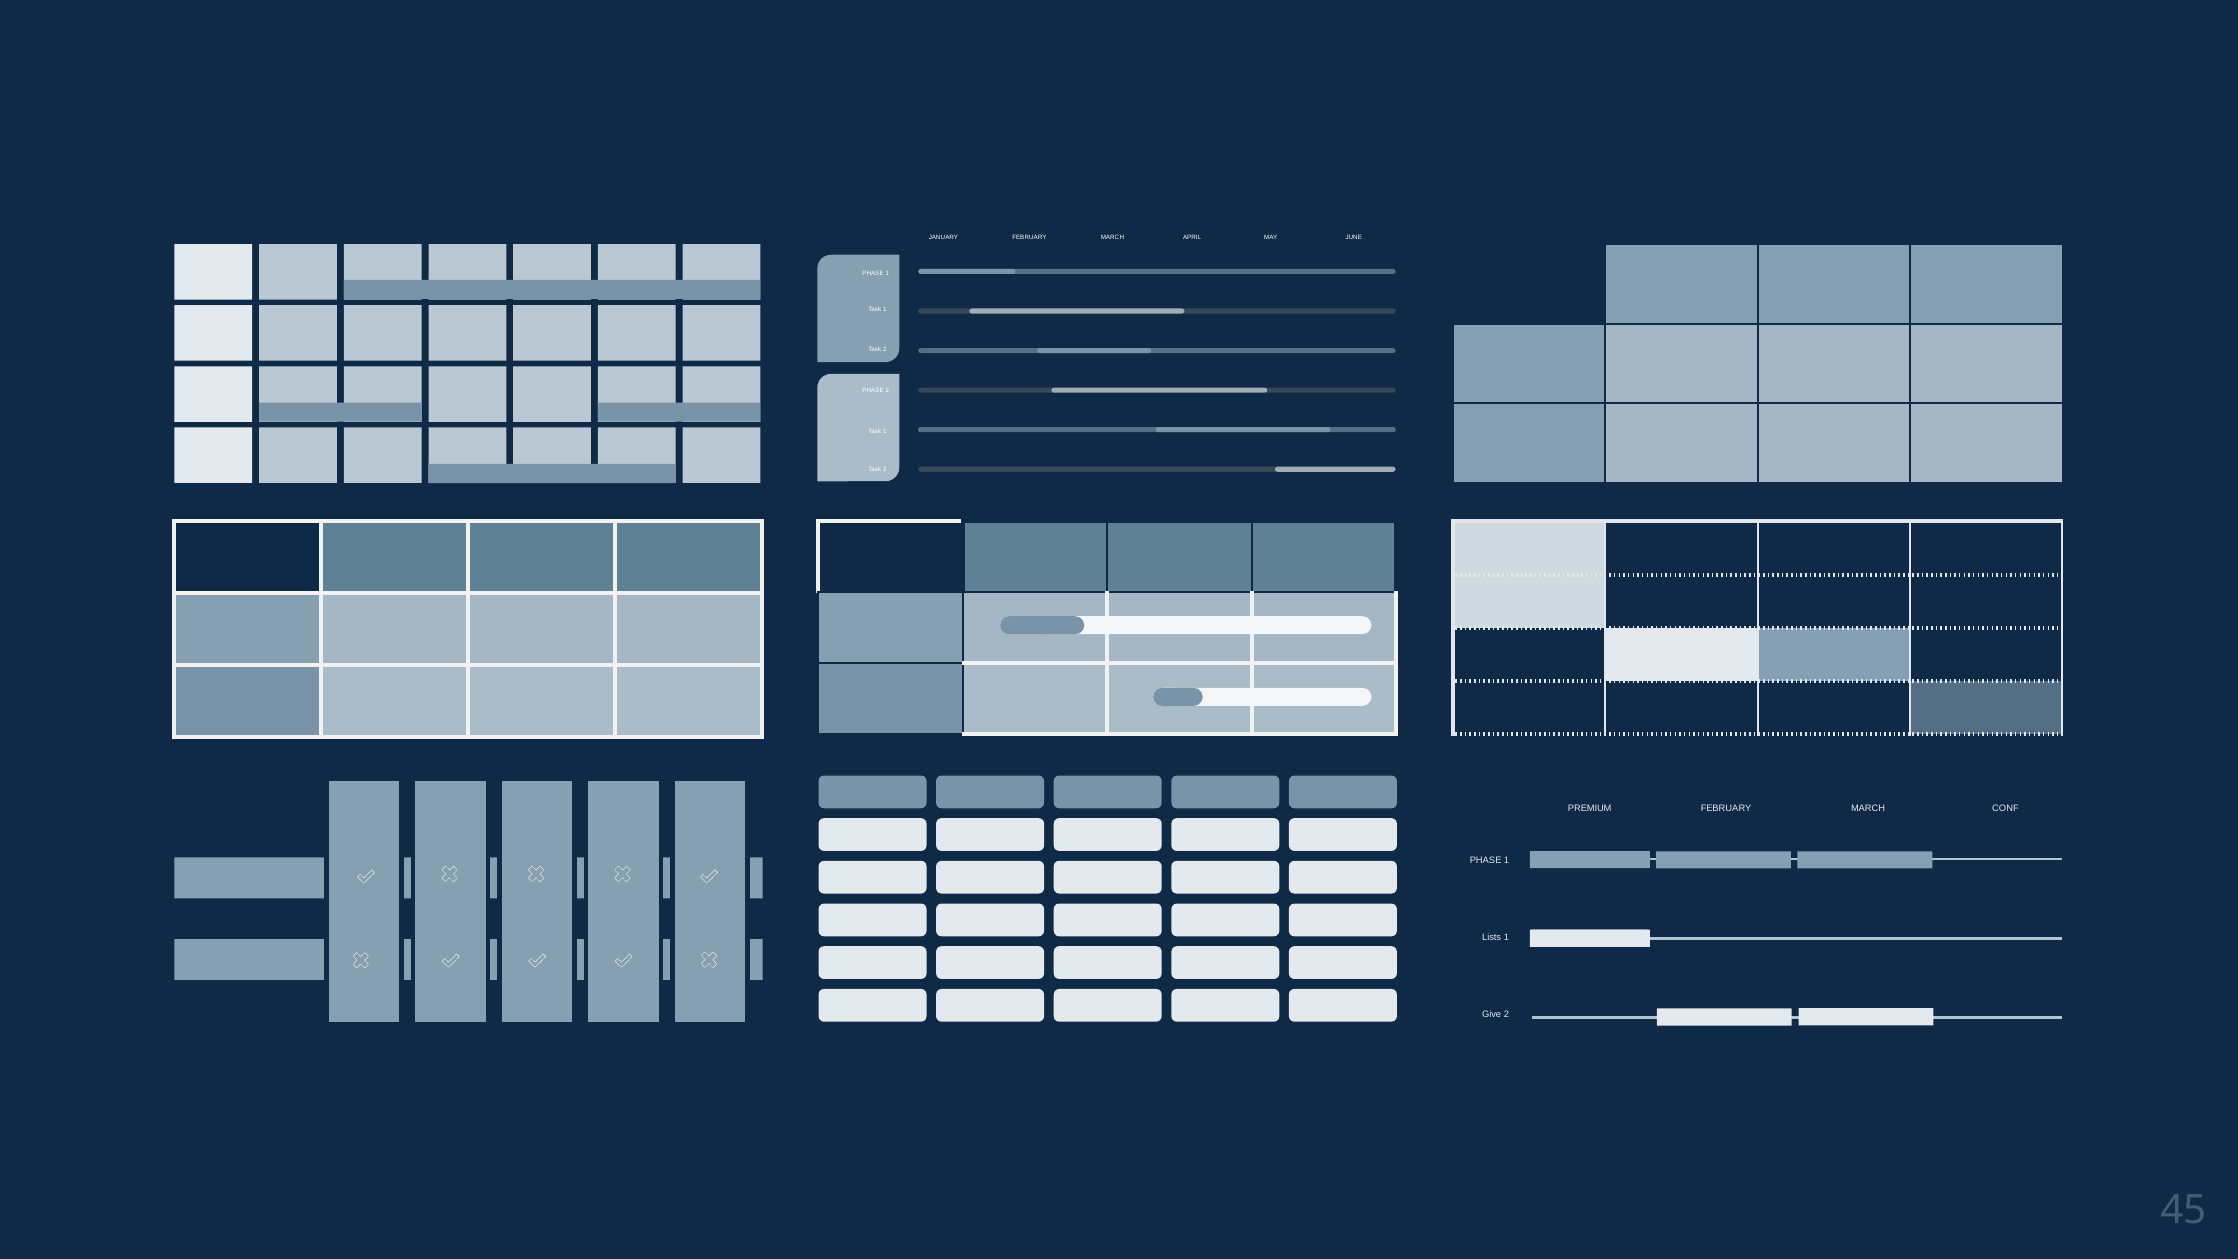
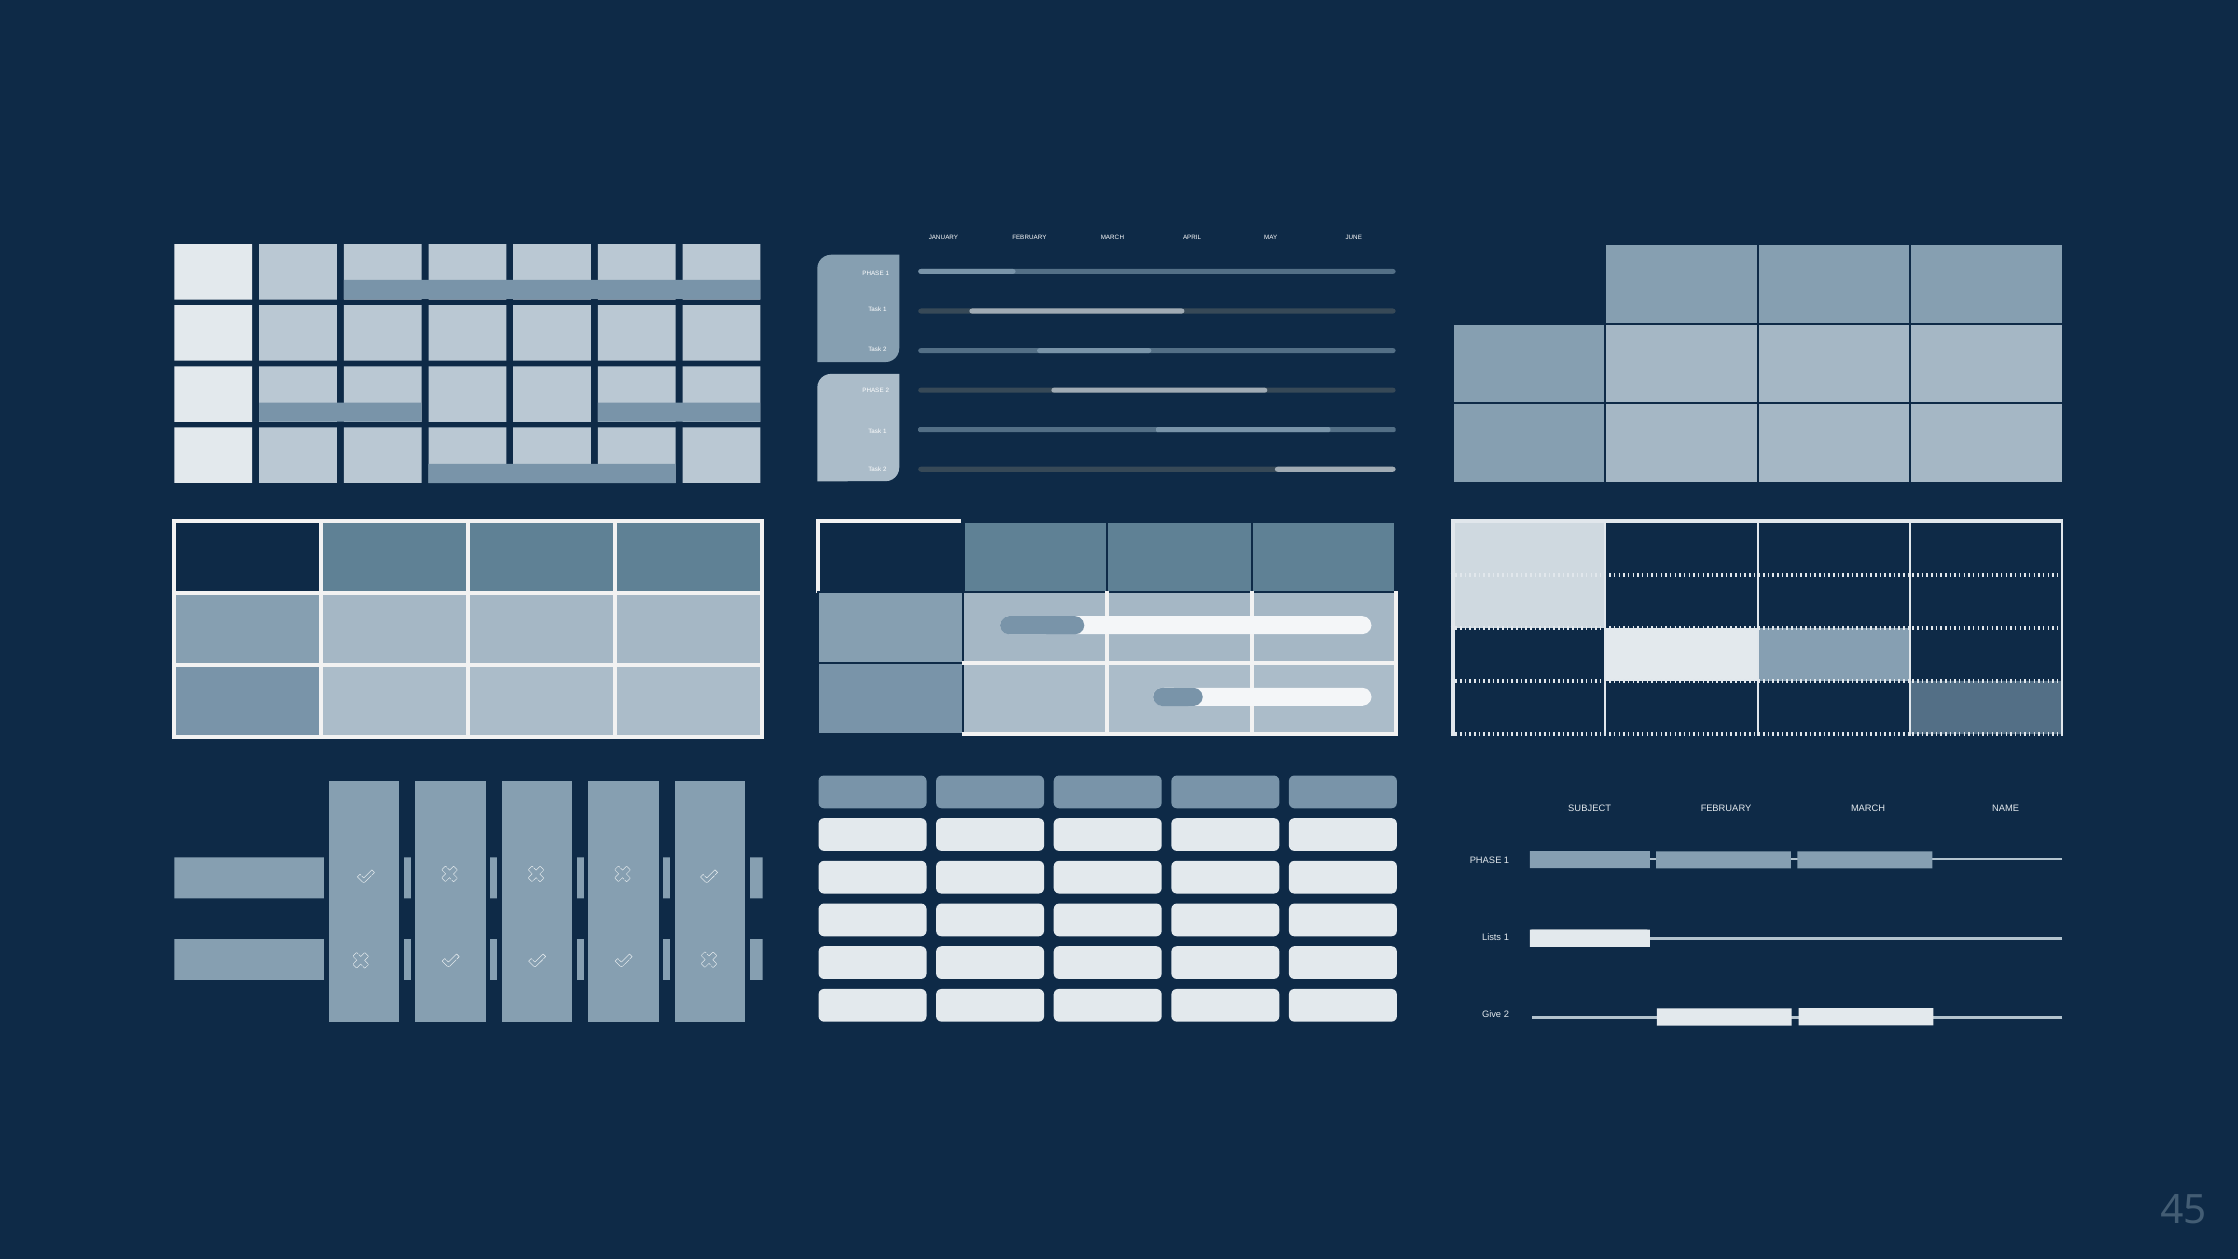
PREMIUM: PREMIUM -> SUBJECT (1590, 808)
CONF: CONF -> NAME (2006, 808)
